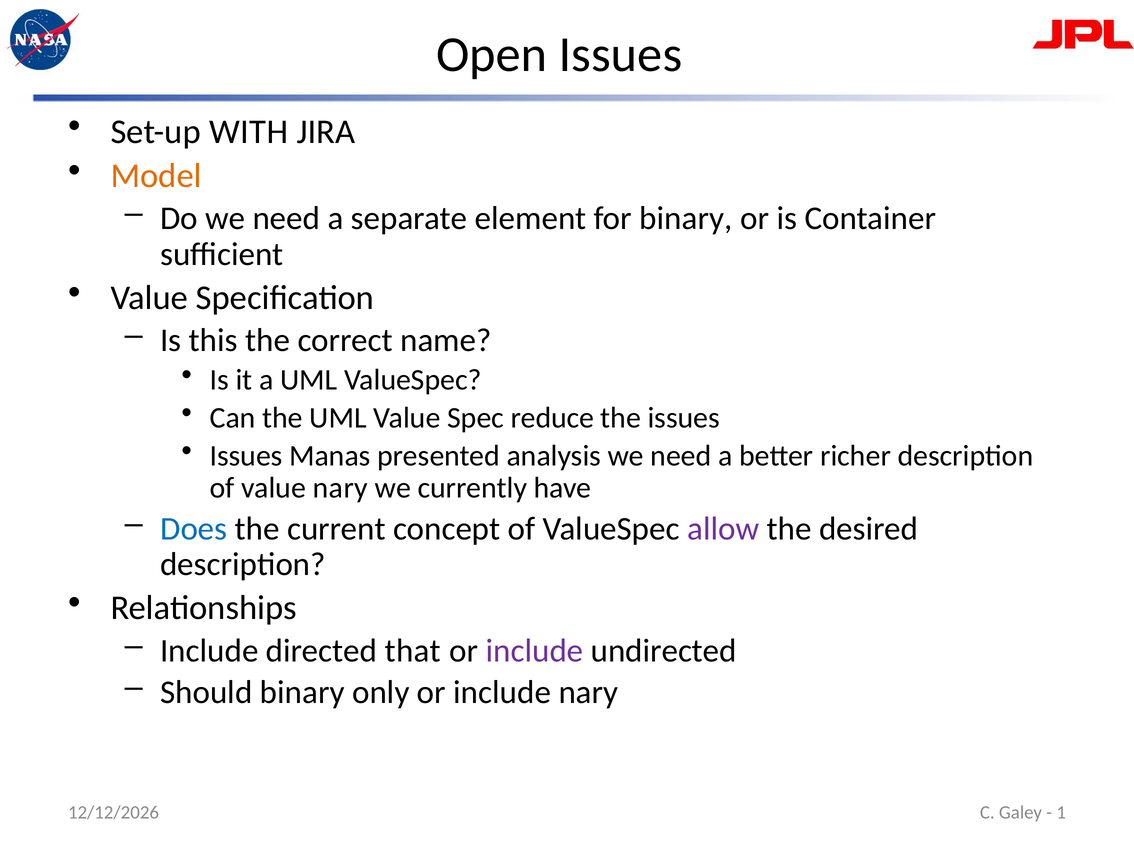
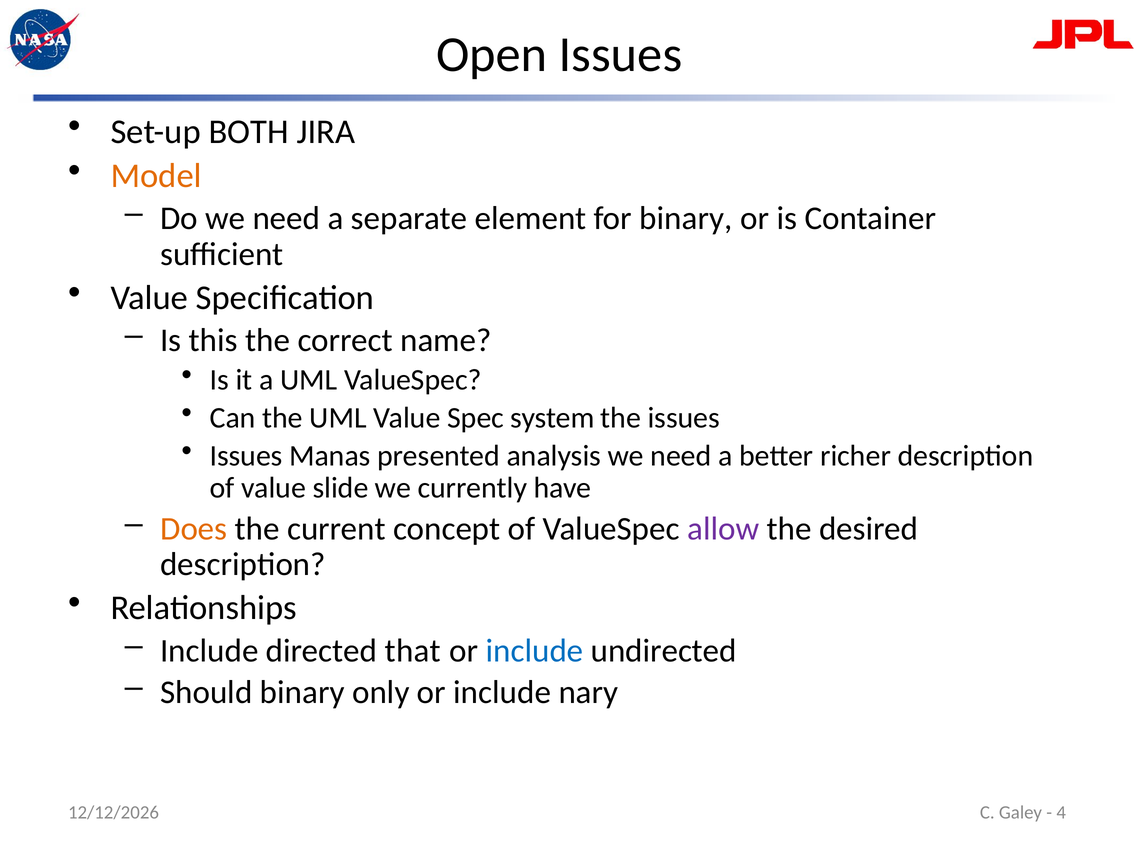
WITH: WITH -> BOTH (249, 132)
reduce: reduce -> system (552, 417)
value nary: nary -> slide (341, 488)
Does colour: blue -> orange (194, 528)
include colour: purple -> blue (534, 650)
1: 1 -> 4 (1061, 812)
